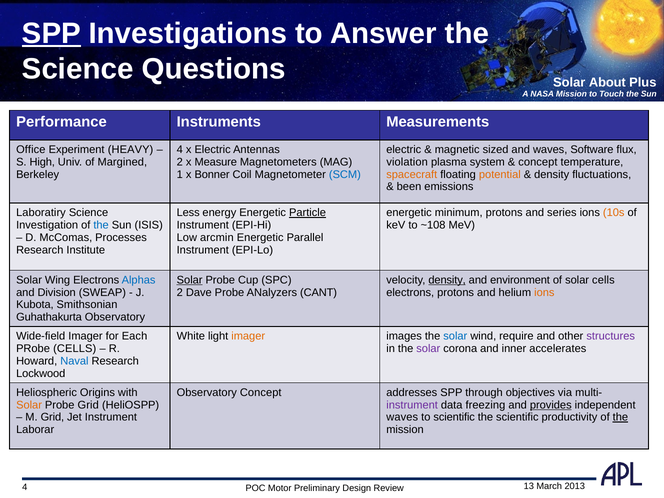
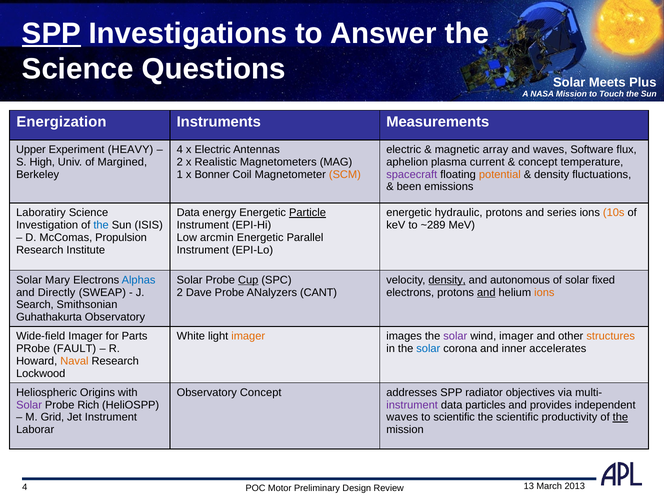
About: About -> Meets (607, 82)
Performance: Performance -> Energization (61, 122)
Office: Office -> Upper (31, 150)
sized: sized -> array (496, 150)
Measure: Measure -> Realistic (216, 162)
violation: violation -> aphelion (407, 162)
system: system -> current (487, 162)
SCM colour: blue -> orange (345, 174)
spacecraft colour: orange -> purple (412, 174)
Less: Less -> Data (188, 213)
minimum: minimum -> hydraulic (459, 213)
~108: ~108 -> ~289 (433, 225)
Processes: Processes -> Propulsion (121, 237)
Wing: Wing -> Mary (58, 280)
Solar underline: present -> none (190, 280)
Cup underline: none -> present (248, 280)
environment: environment -> autonomous (520, 280)
solar cells: cells -> fixed (604, 280)
Division: Division -> Directly (57, 292)
and underline: none -> present (486, 292)
Kubota: Kubota -> Search (35, 305)
Each: Each -> Parts (135, 336)
solar colour: blue -> purple (455, 336)
wind require: require -> imager (516, 336)
structures colour: purple -> orange (611, 336)
PRobe CELLS: CELLS -> FAULT (75, 349)
solar colour: purple -> blue (428, 349)
Naval colour: blue -> orange (74, 361)
through: through -> radiator (484, 393)
Solar colour: orange -> purple (29, 405)
Probe Grid: Grid -> Rich (88, 405)
freezing: freezing -> particles (486, 405)
provides underline: present -> none (551, 405)
